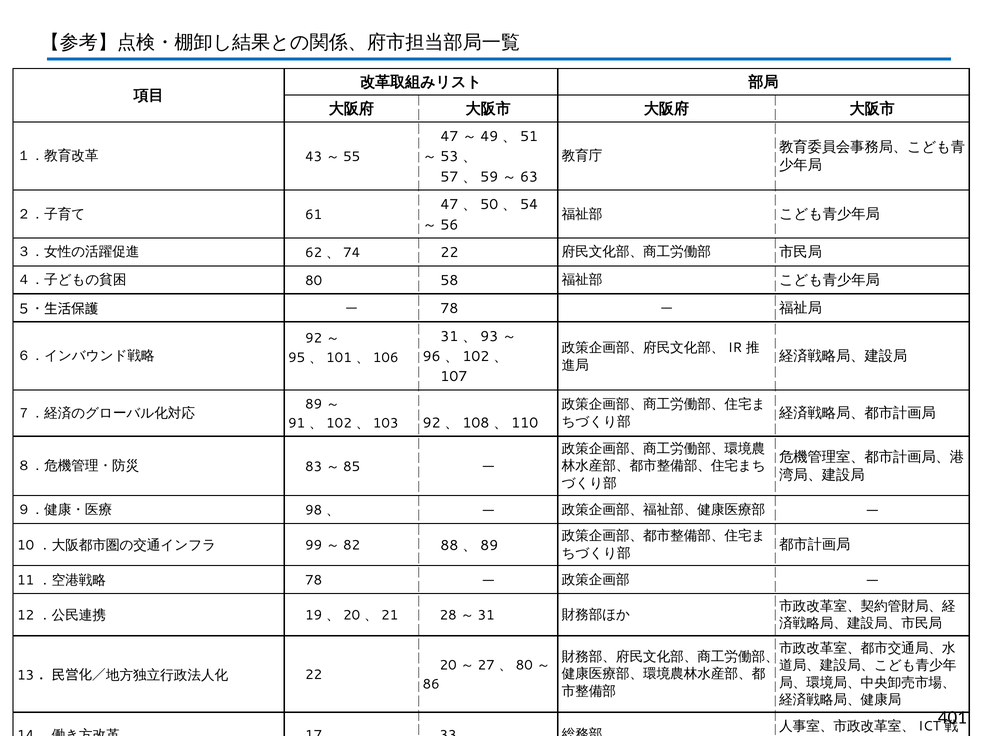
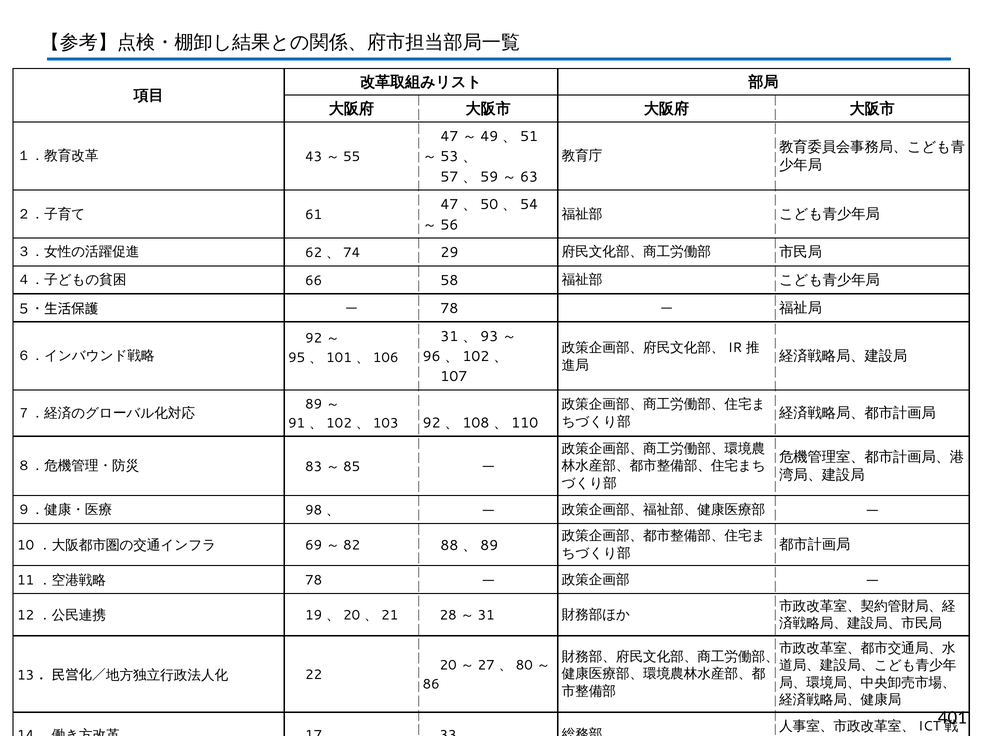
22: 22 -> 29 (449, 253)
80: 80 -> 66 (314, 280)
99: 99 -> 69 (314, 545)
